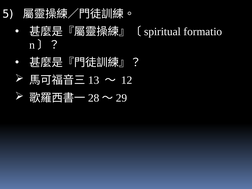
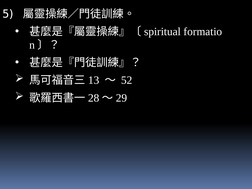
12: 12 -> 52 (127, 80)
